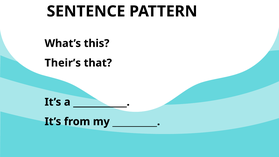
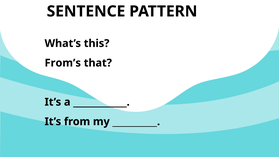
Their’s: Their’s -> From’s (63, 63)
